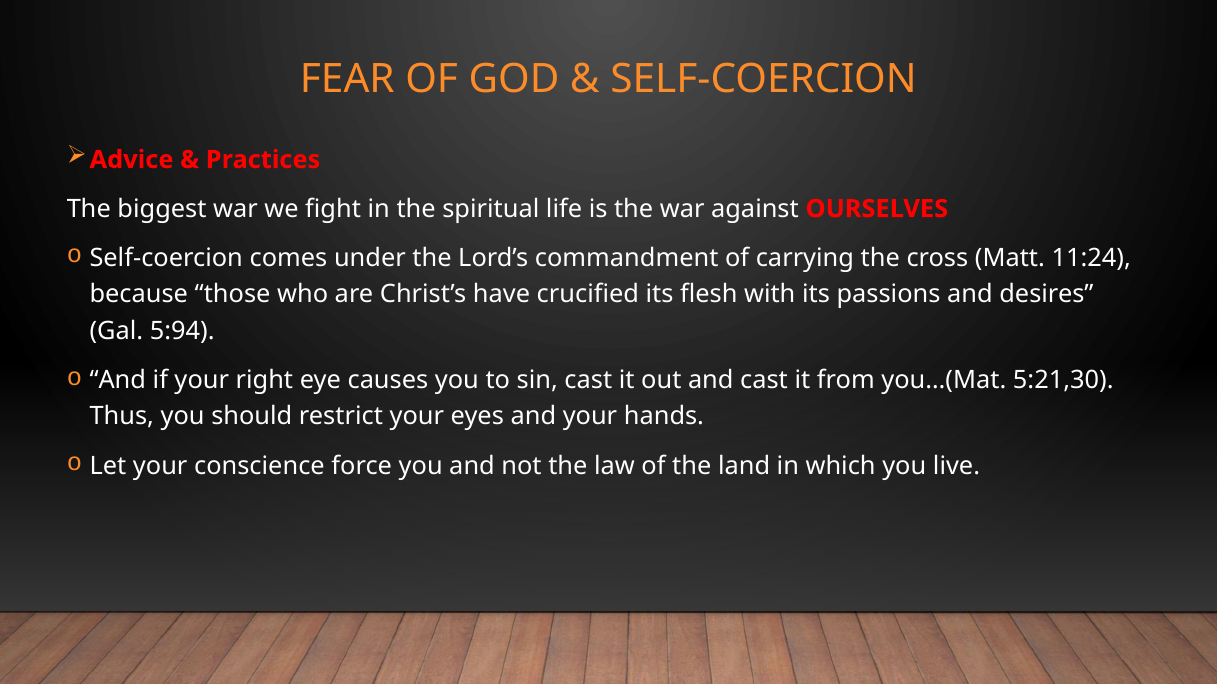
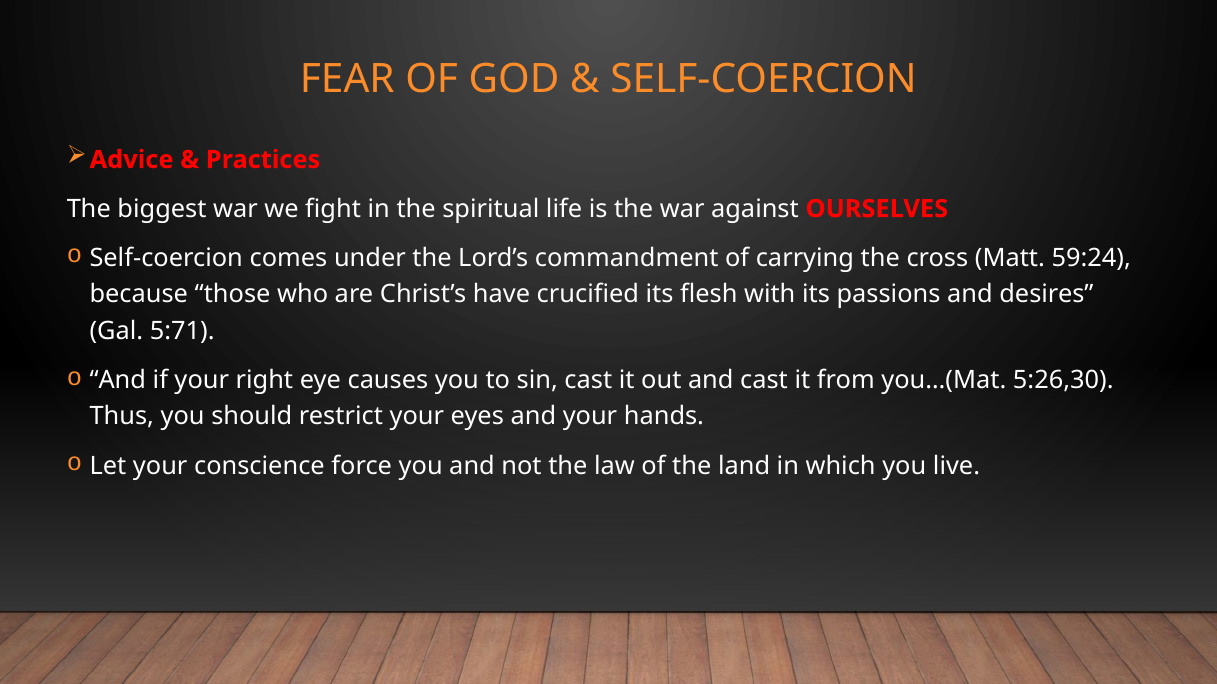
11:24: 11:24 -> 59:24 (1091, 258)
5:94: 5:94 -> 5:71 (182, 331)
5:21,30: 5:21,30 -> 5:26,30 (1063, 380)
